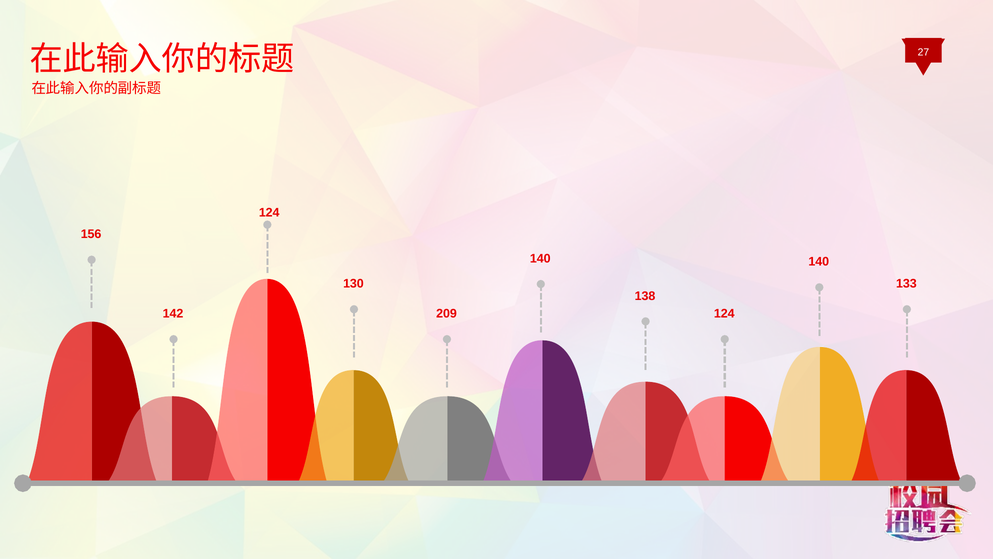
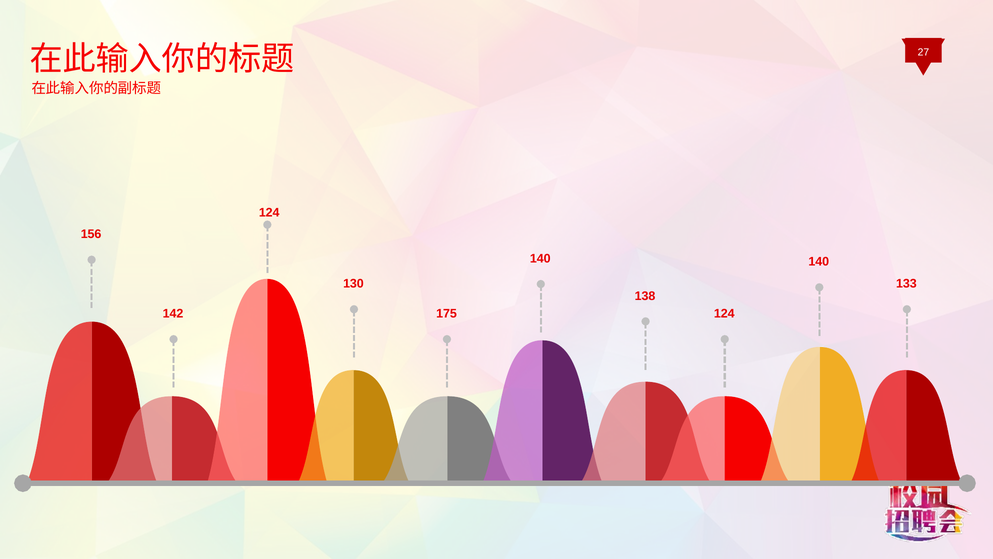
209: 209 -> 175 (446, 313)
